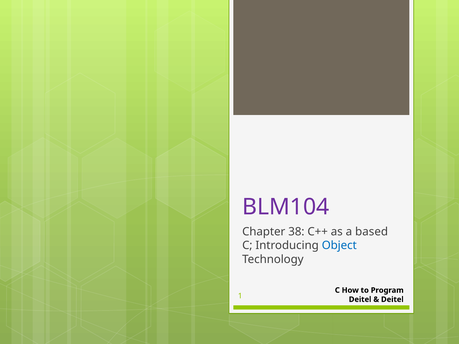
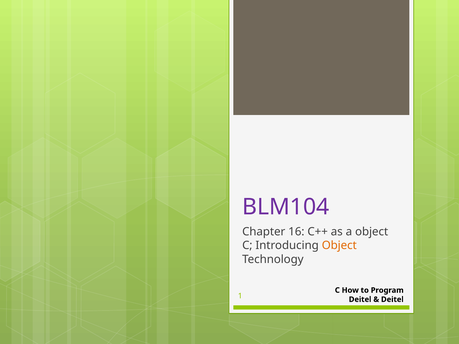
38: 38 -> 16 (296, 232)
a based: based -> object (372, 232)
Object colour: blue -> orange (339, 246)
